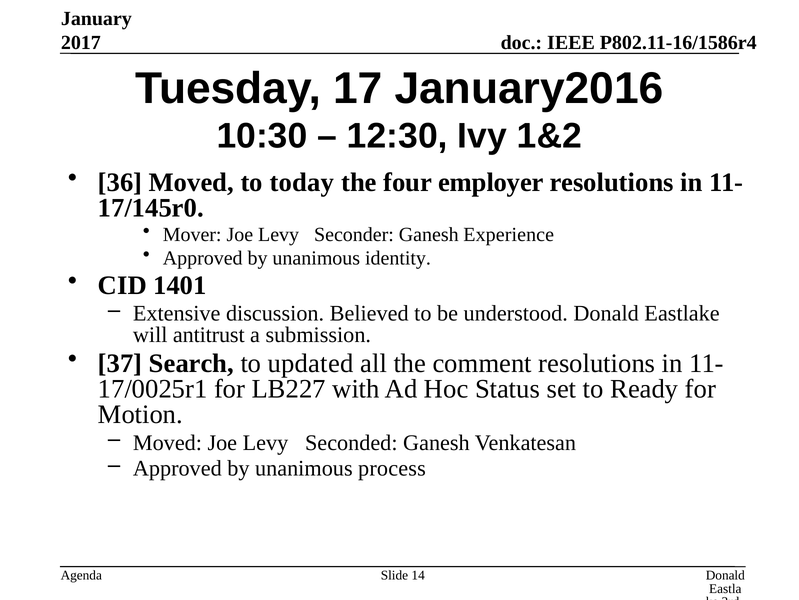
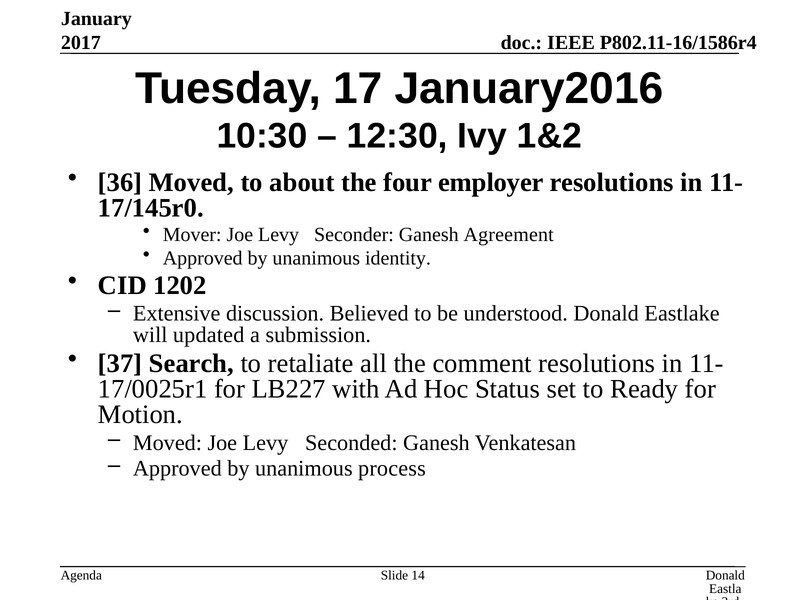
today: today -> about (302, 182)
Experience: Experience -> Agreement (509, 234)
1401: 1401 -> 1202 (180, 285)
antitrust: antitrust -> updated (209, 334)
updated: updated -> retaliate (311, 363)
